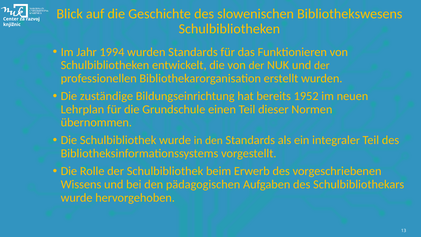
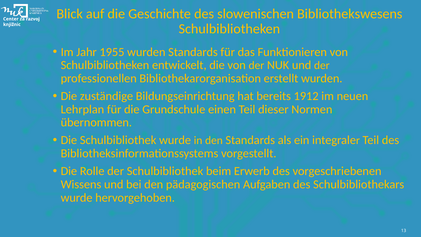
1994: 1994 -> 1955 (112, 52)
1952: 1952 -> 1912 (306, 96)
